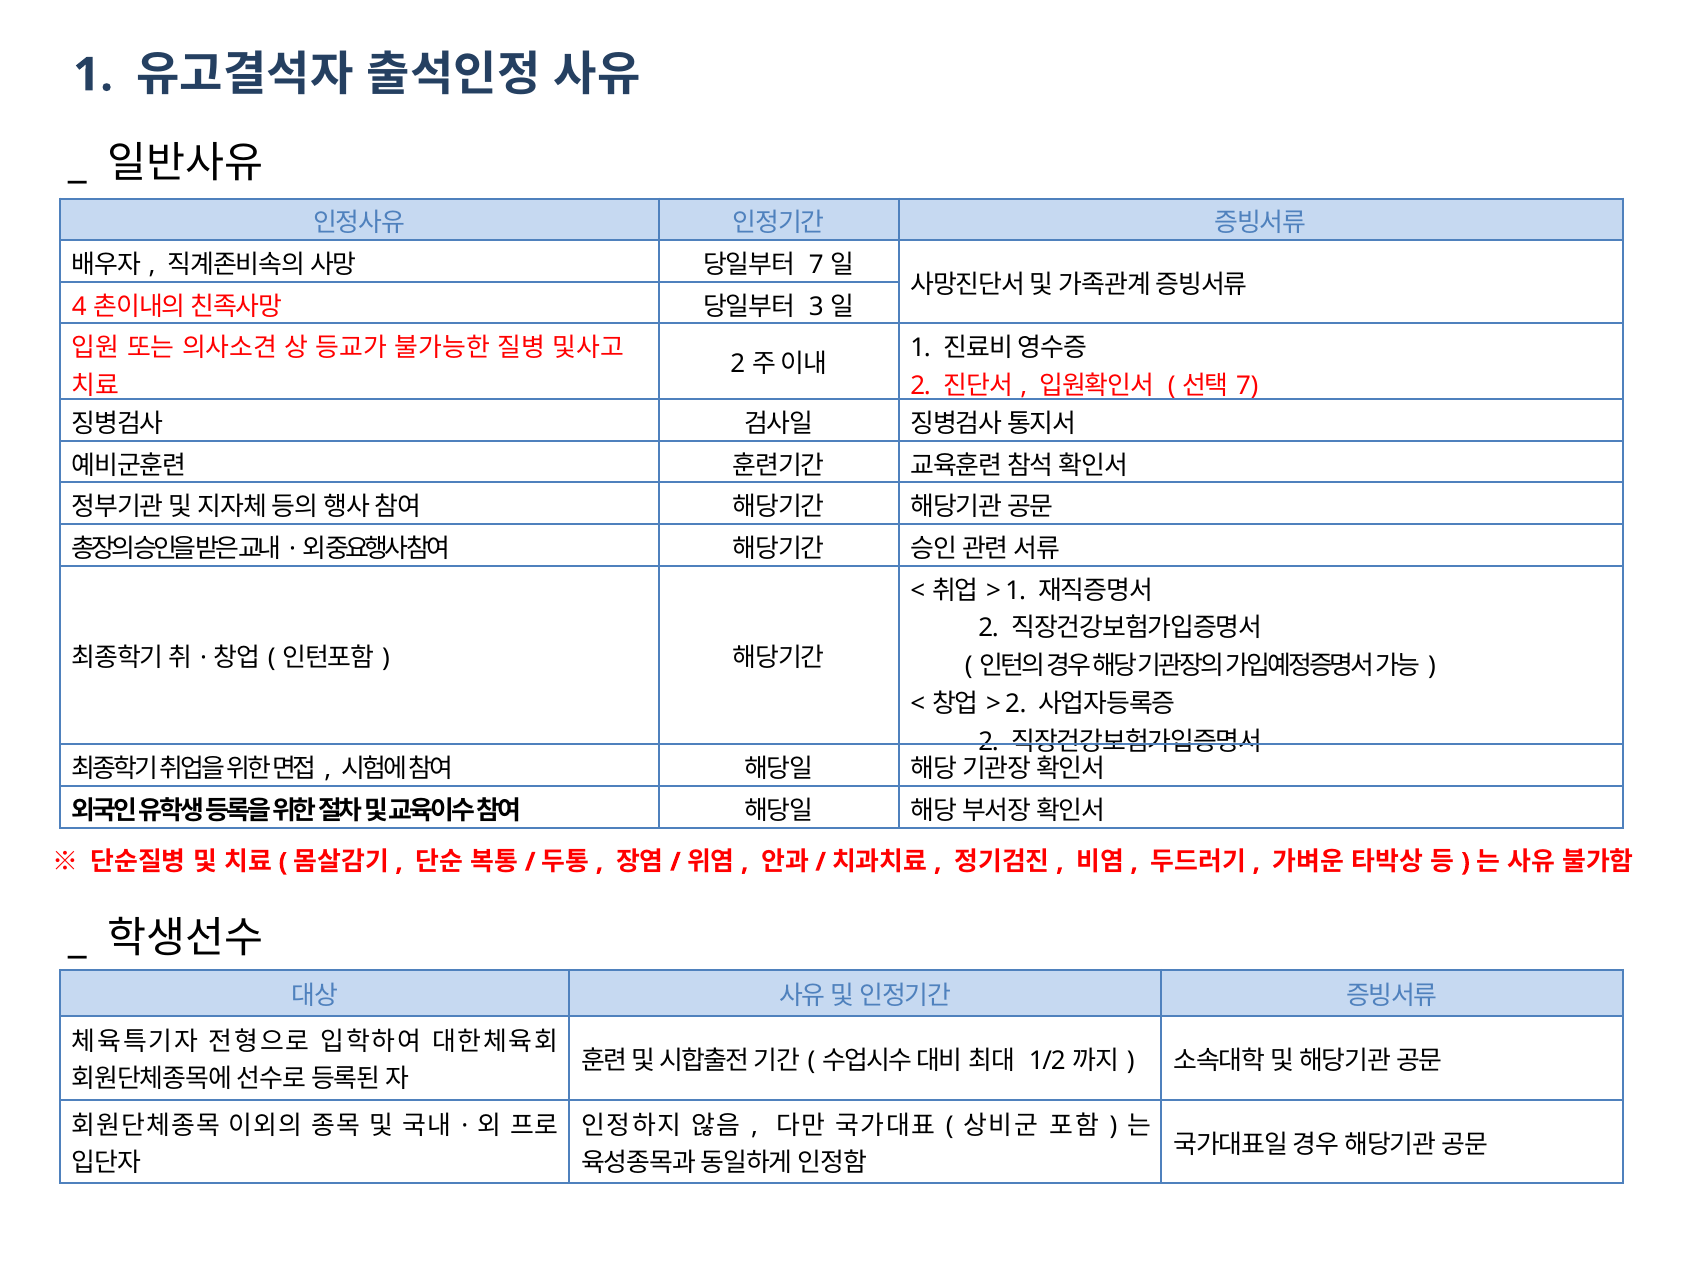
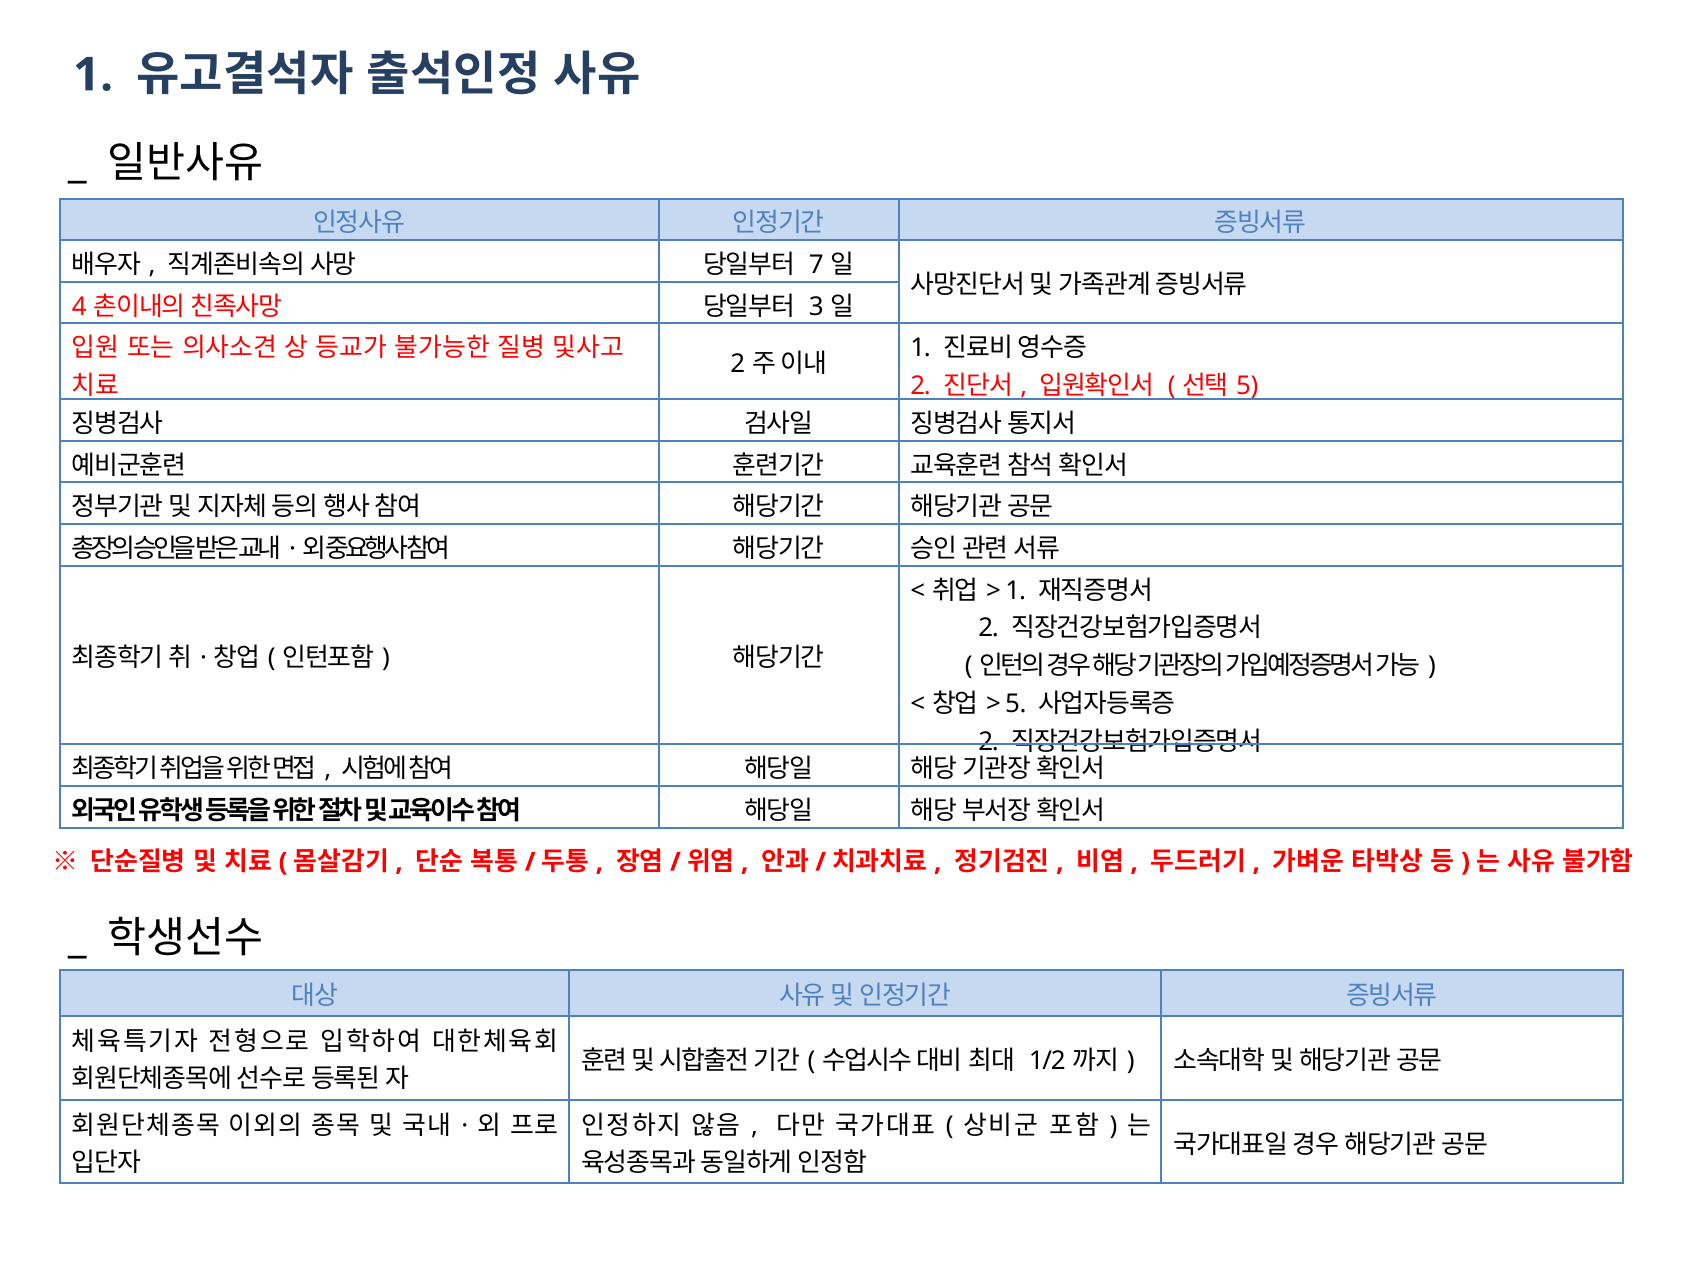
7: 7 -> 5 (1247, 386)
2: 2 -> 5 (1016, 704)
